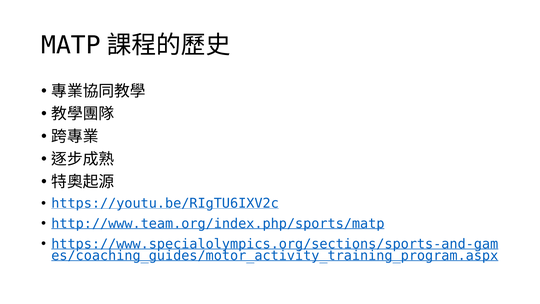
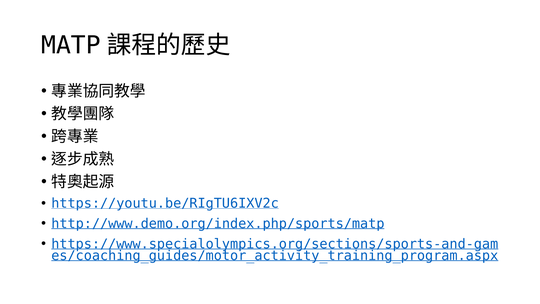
http://www.team.org/index.php/sports/matp: http://www.team.org/index.php/sports/matp -> http://www.demo.org/index.php/sports/matp (218, 224)
